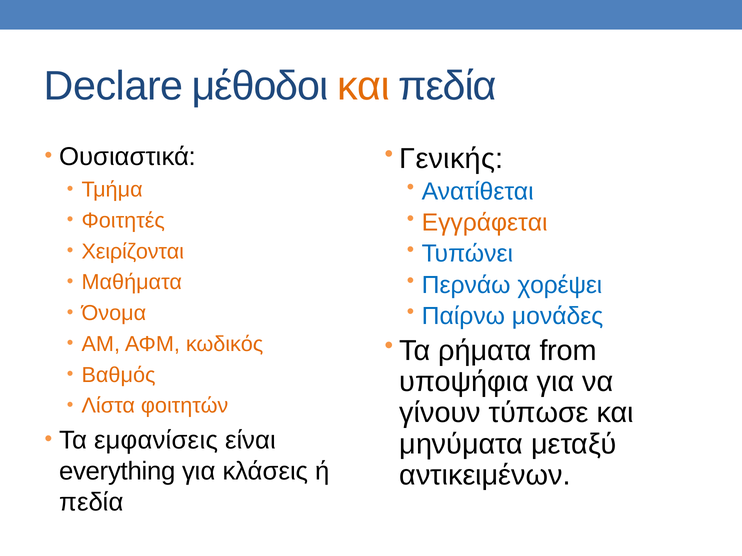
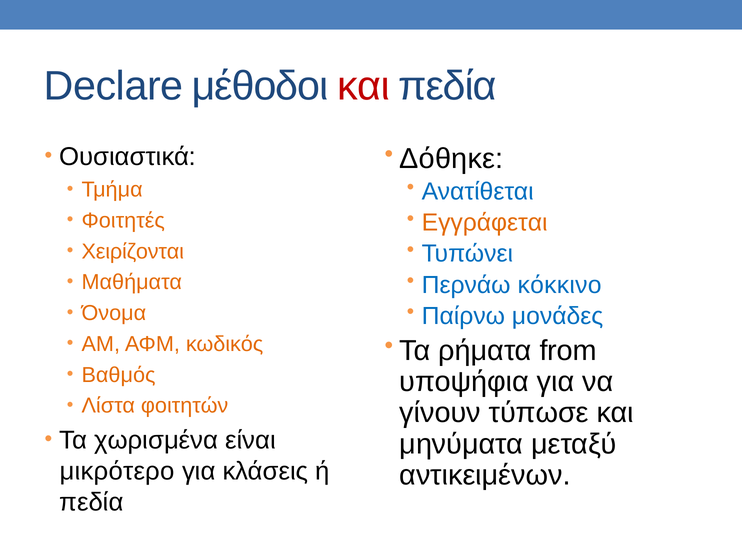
και colour: orange -> red (363, 86)
Γενικής: Γενικής -> Δόθηκε (451, 159)
χορέψει: χορέψει -> κόκκινο (560, 285)
εμφανίσεις: εμφανίσεις -> χωρισμένα (156, 441)
everything: everything -> μικρότερο (117, 472)
